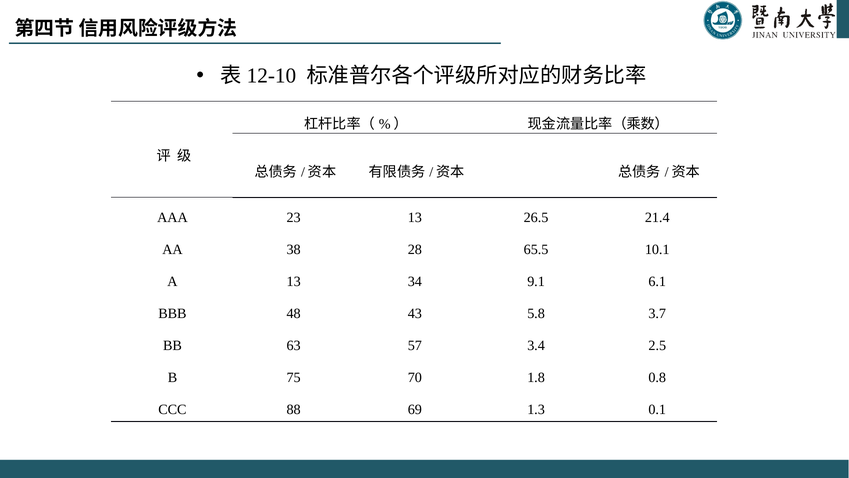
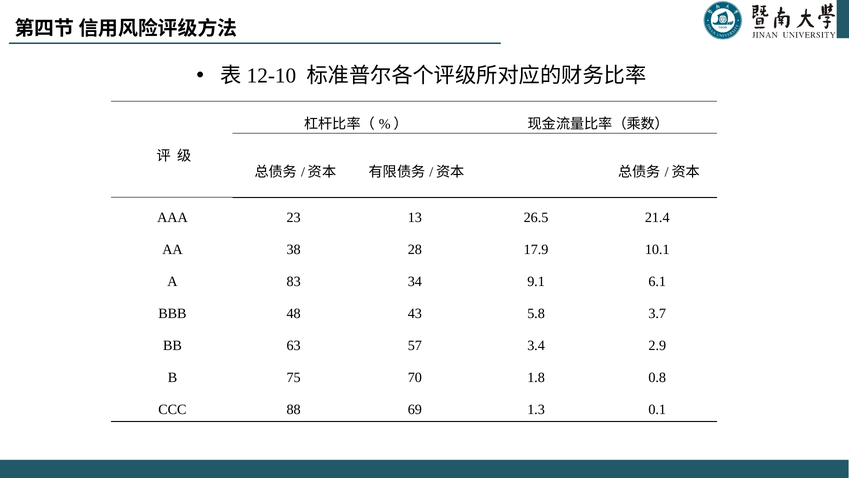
65.5: 65.5 -> 17.9 (536, 249)
A 13: 13 -> 83 (294, 281)
2.5: 2.5 -> 2.9 (657, 345)
